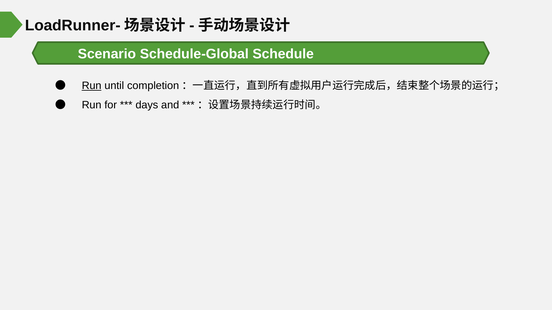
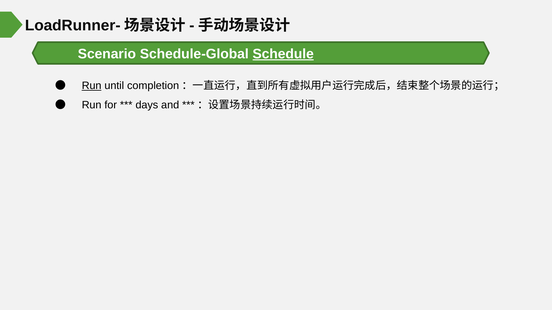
Schedule underline: none -> present (283, 54)
